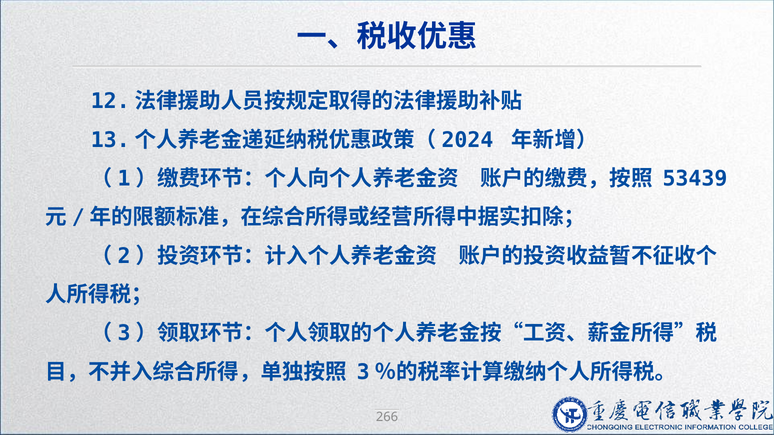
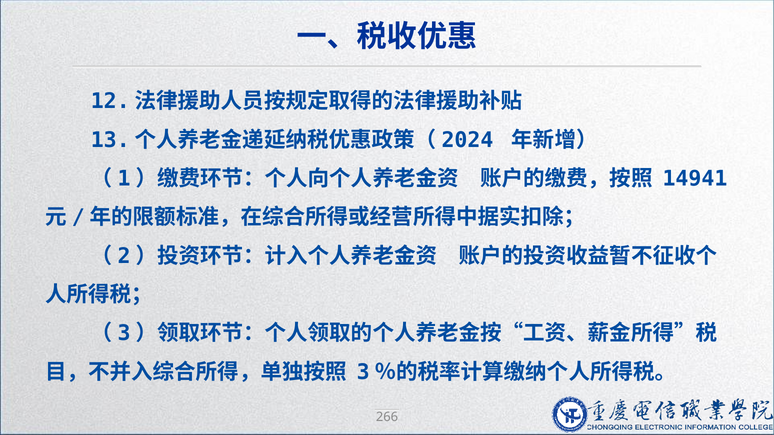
53439: 53439 -> 14941 (695, 179)
